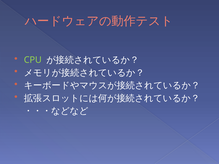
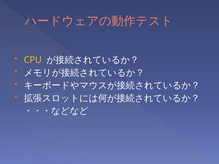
CPU colour: light green -> yellow (33, 60)
